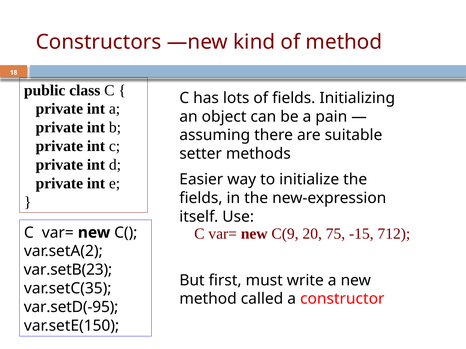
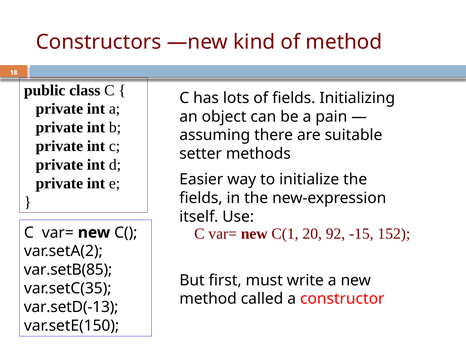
C(9: C(9 -> C(1 (285, 234)
75: 75 -> 92 (335, 234)
712: 712 -> 152 (394, 234)
var.setB(23: var.setB(23 -> var.setB(85 (68, 270)
var.setD(-95: var.setD(-95 -> var.setD(-13 (71, 307)
